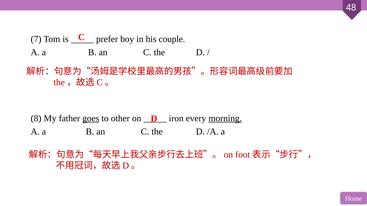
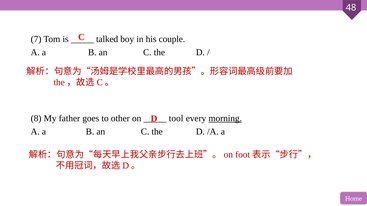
prefer: prefer -> talked (107, 39)
goes underline: present -> none (91, 119)
iron: iron -> tool (176, 119)
